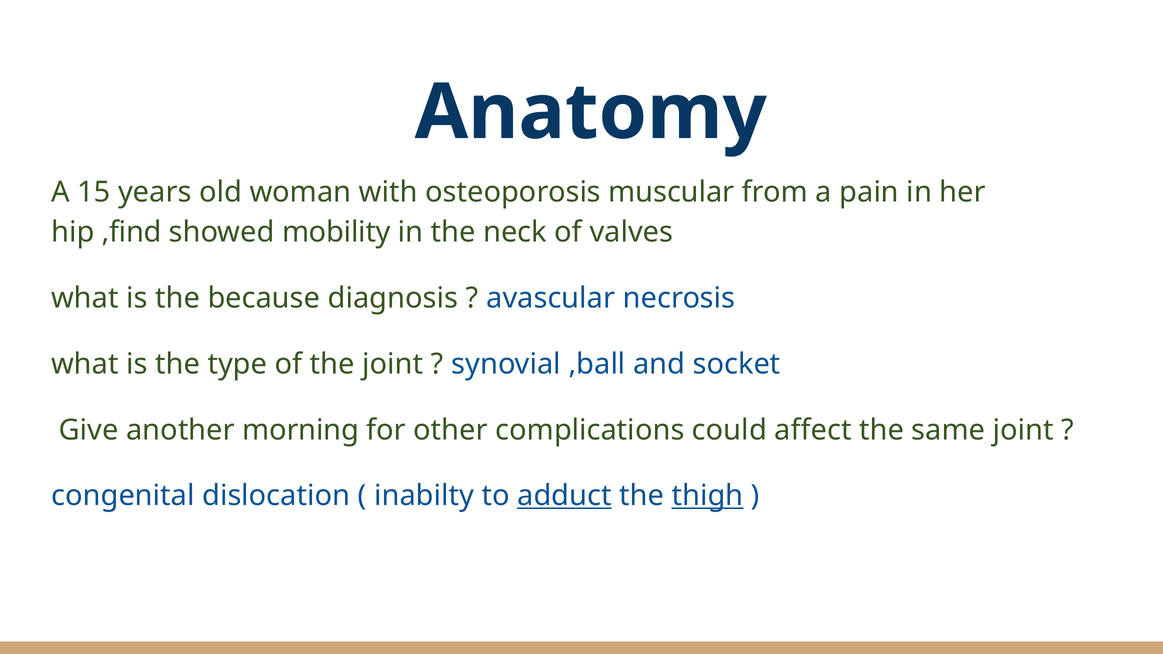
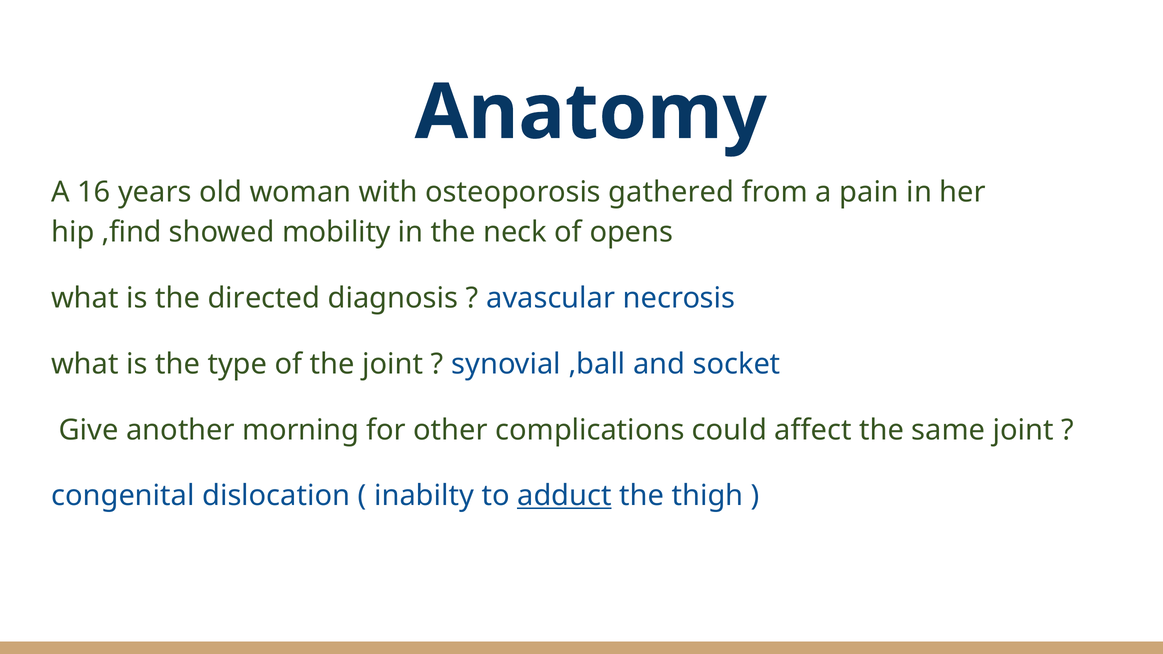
15: 15 -> 16 (94, 192)
muscular: muscular -> gathered (671, 192)
valves: valves -> opens (631, 232)
because: because -> directed (264, 298)
thigh underline: present -> none (708, 496)
